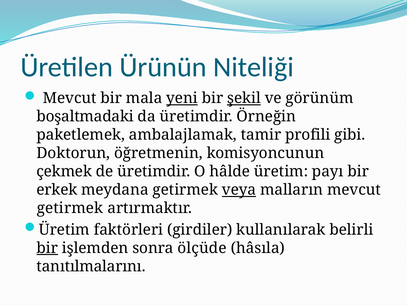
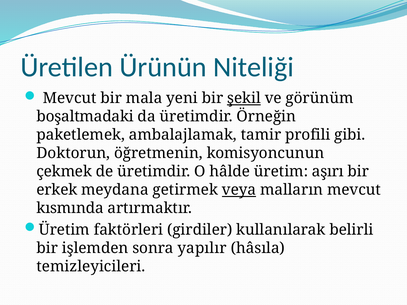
yeni underline: present -> none (182, 98)
payı: payı -> aşırı (328, 172)
getirmek: getirmek -> kısmında (70, 208)
bir underline: present -> none (47, 248)
ölçüde: ölçüde -> yapılır (202, 248)
tanıtılmalarını: tanıtılmalarını -> temizleyicileri (91, 267)
